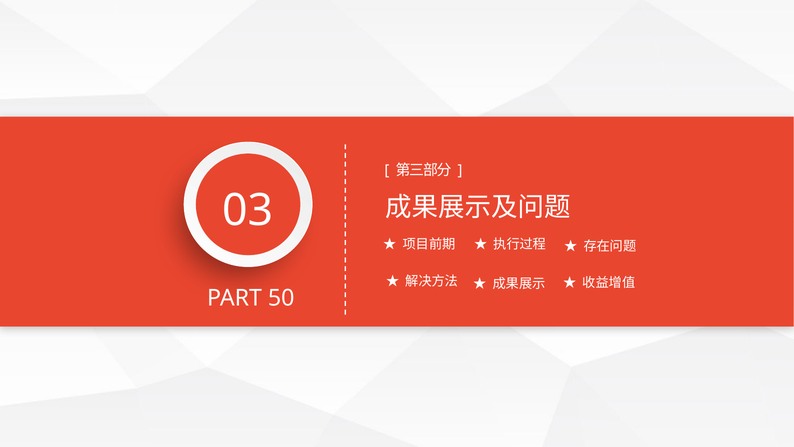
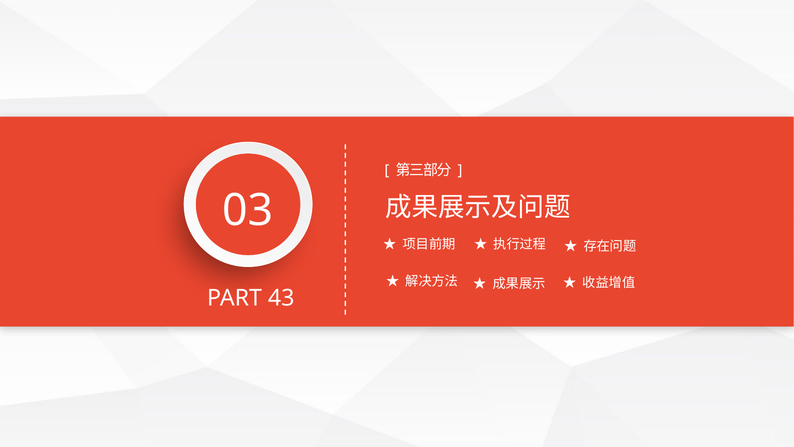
50: 50 -> 43 (281, 298)
